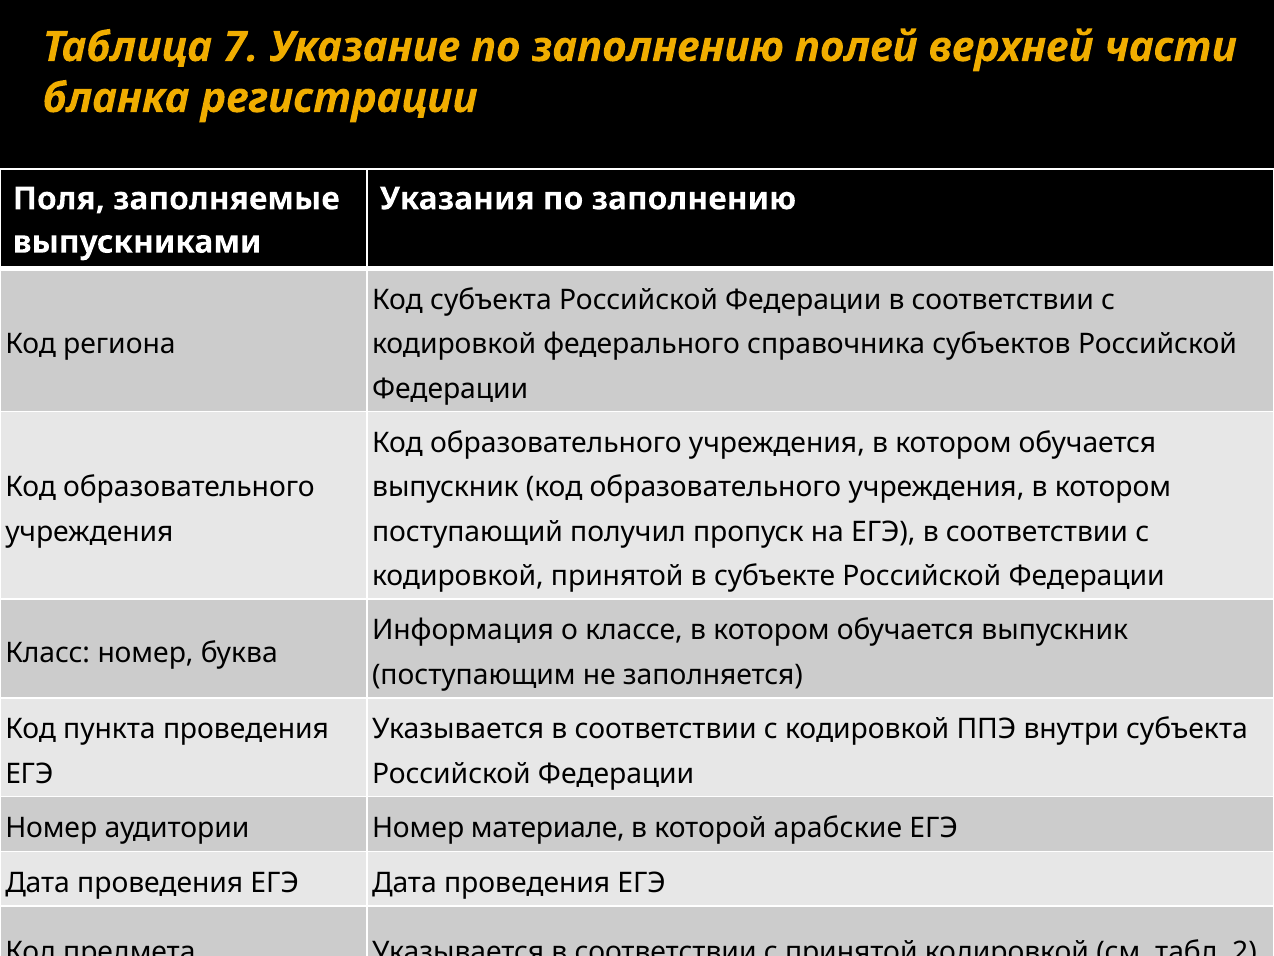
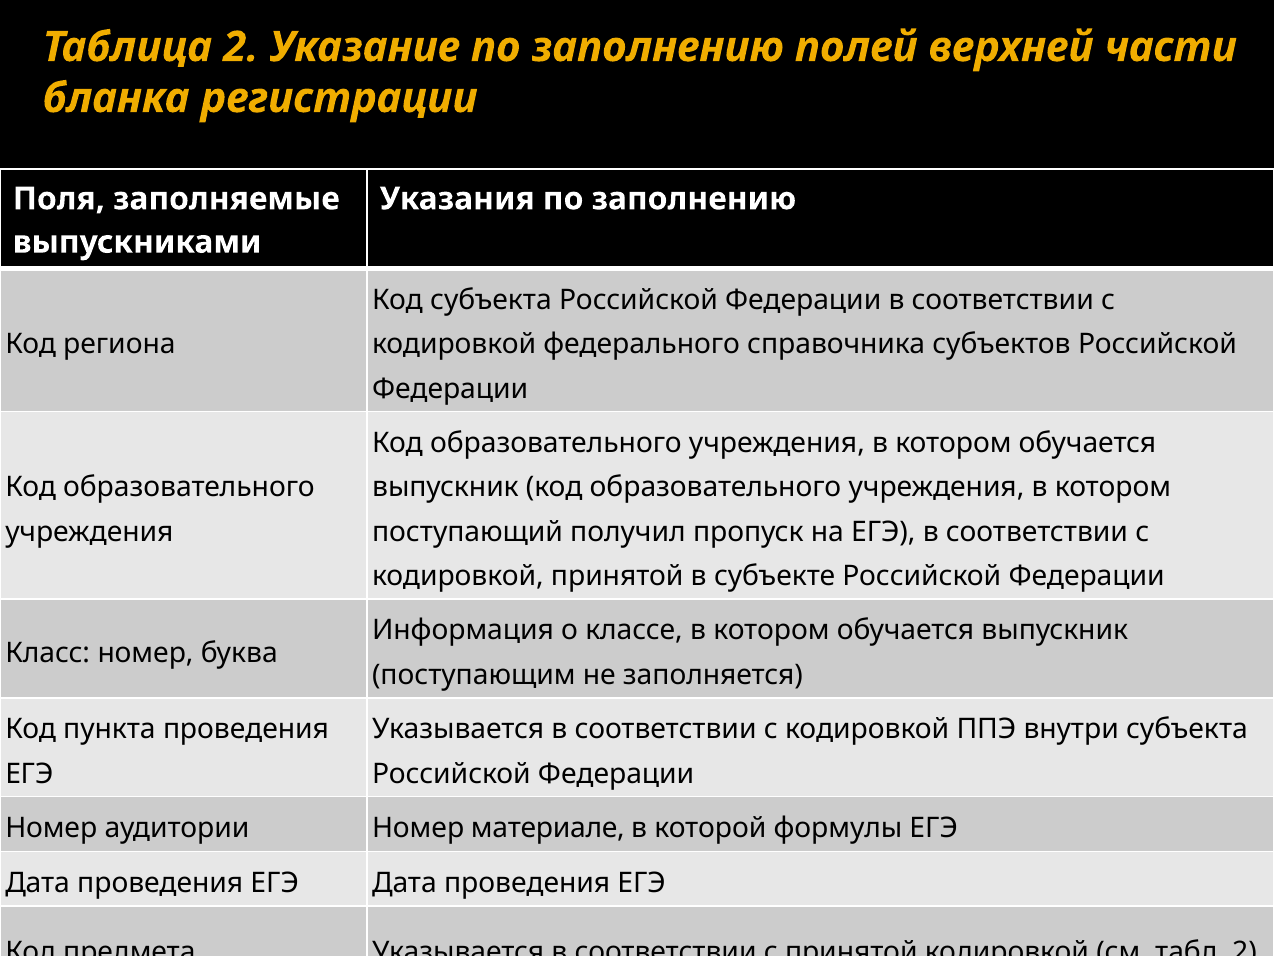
Таблица 7: 7 -> 2 (241, 47)
арабские: арабские -> формулы (838, 828)
